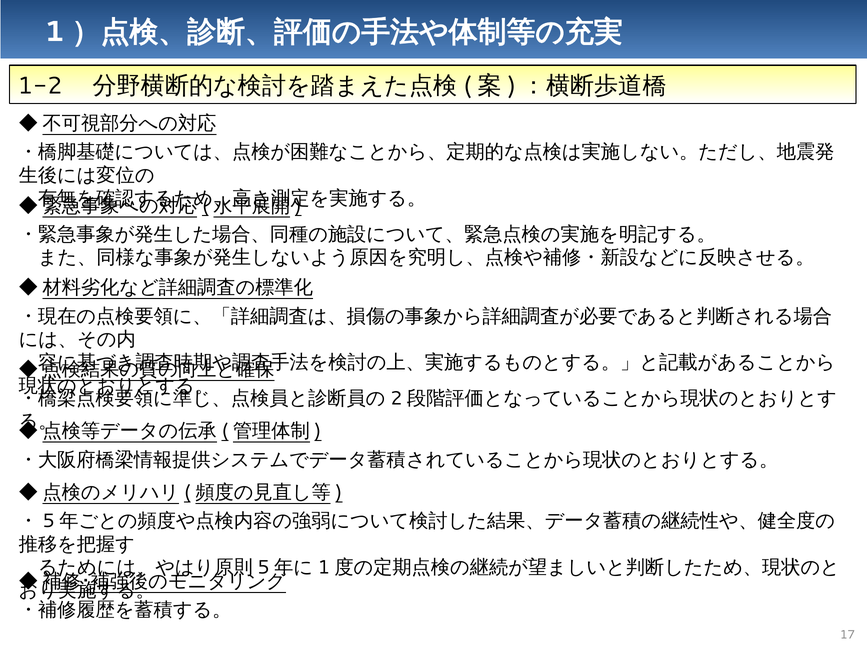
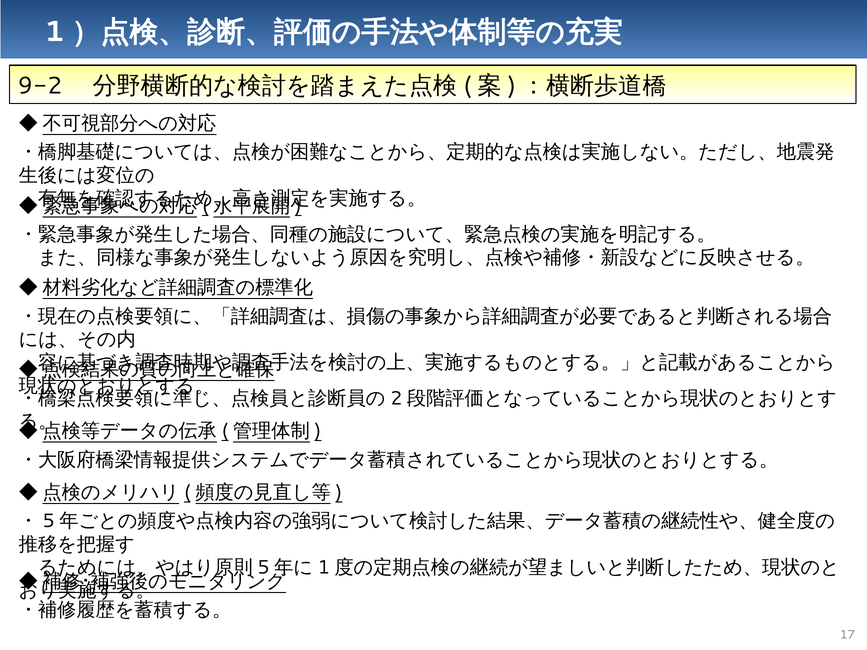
1-2: 1-2 -> 9-2 (40, 86)
